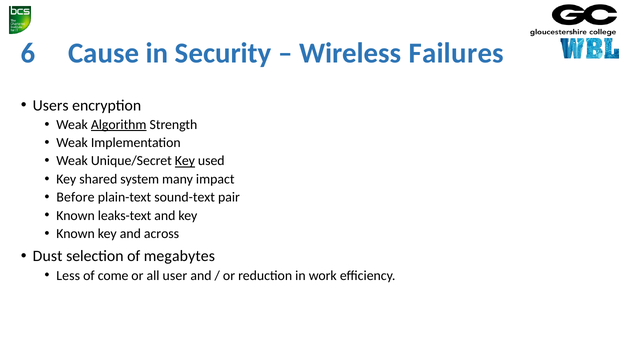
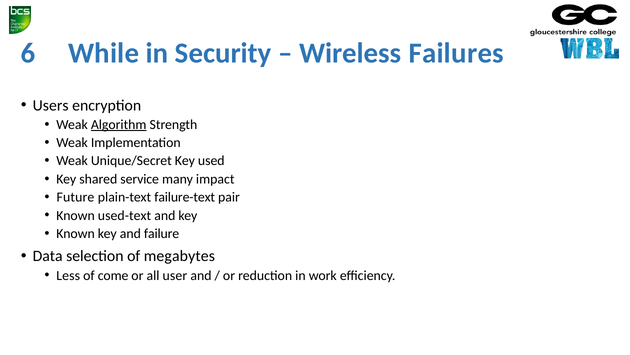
Cause: Cause -> While (104, 53)
Key underline: present -> none (185, 161)
system: system -> service (140, 179)
Before: Before -> Future (75, 197)
sound-text: sound-text -> failure-text (185, 197)
leaks-text: leaks-text -> used-text (125, 215)
across: across -> failure (162, 233)
Dust: Dust -> Data (48, 256)
